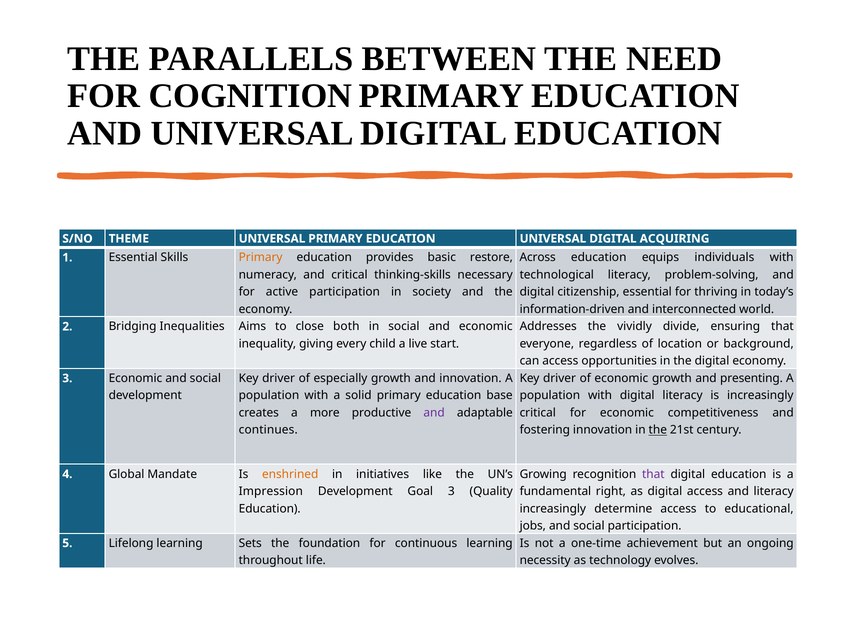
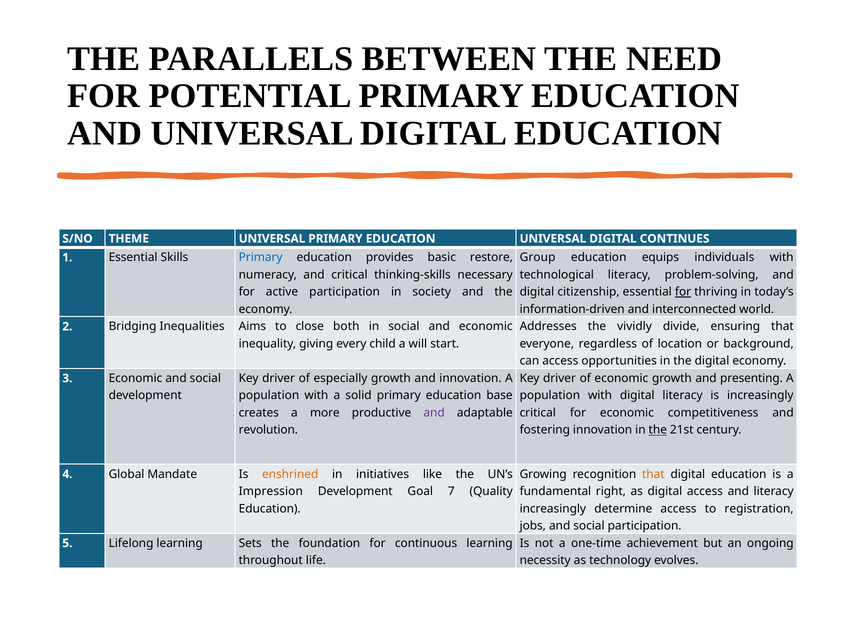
COGNITION: COGNITION -> POTENTIAL (250, 96)
ACQUIRING: ACQUIRING -> CONTINUES (675, 239)
Across: Across -> Group (538, 257)
Primary colour: orange -> blue (261, 257)
for underline: none -> present (683, 292)
live: live -> will (418, 344)
continues: continues -> revolution (268, 430)
that colour: purple -> orange (653, 474)
Goal 3: 3 -> 7 (451, 491)
educational: educational -> registration (759, 509)
